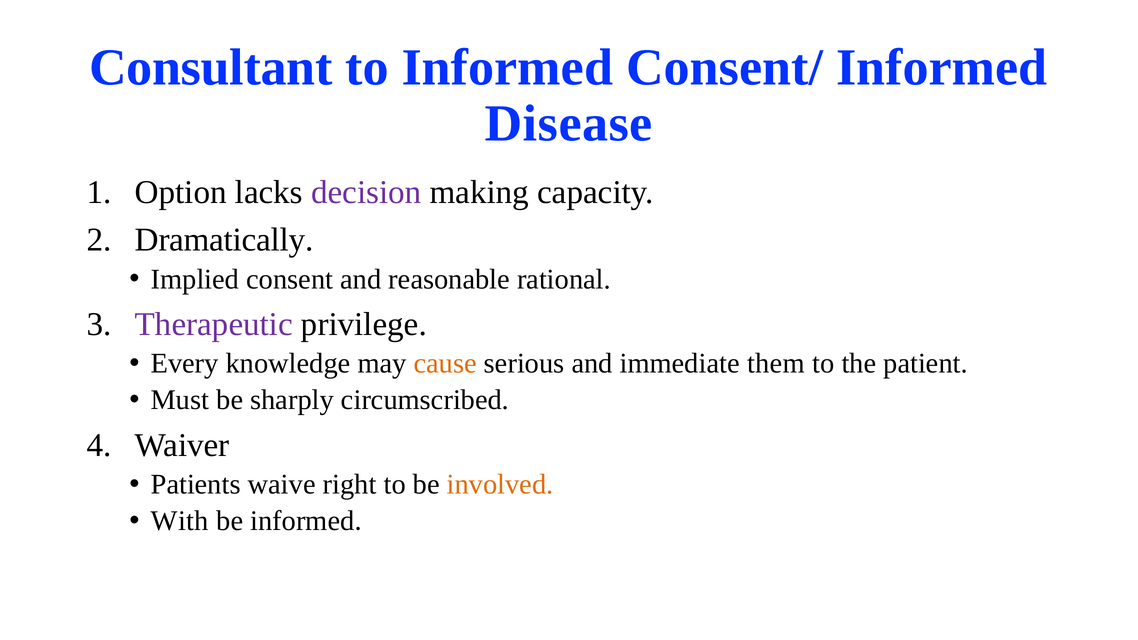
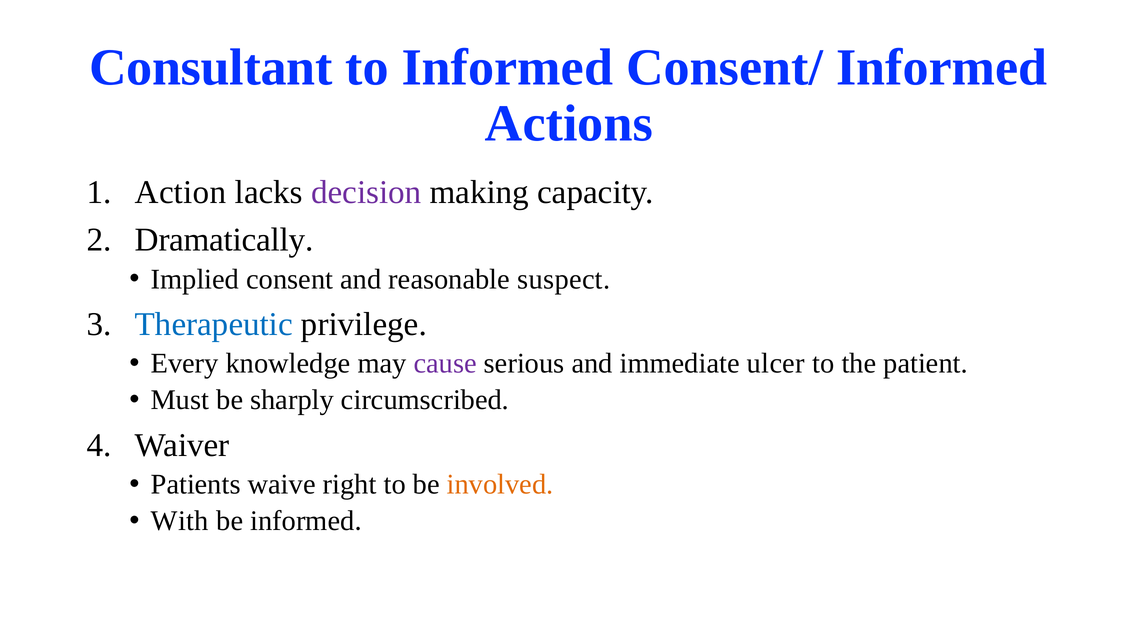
Disease: Disease -> Actions (569, 124)
Option: Option -> Action (181, 192)
rational: rational -> suspect (564, 279)
Therapeutic colour: purple -> blue (214, 324)
cause colour: orange -> purple (445, 363)
them: them -> ulcer (776, 363)
